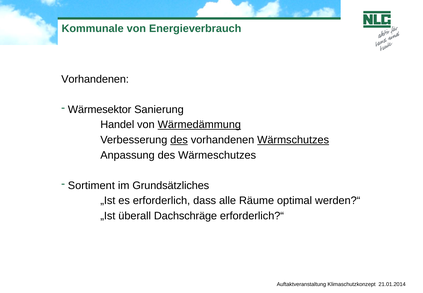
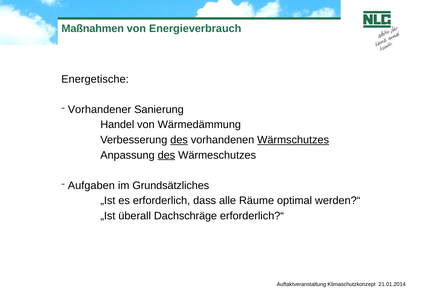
Kommunale: Kommunale -> Maßnahmen (93, 29)
Vorhandenen: Vorhandenen -> Energetische (95, 79)
Wärmesektor: Wärmesektor -> Vorhandener (100, 109)
Wärmedämmung underline: present -> none (199, 125)
des underline: none -> present (166, 155)
Sortiment: Sortiment -> Aufgaben (91, 185)
